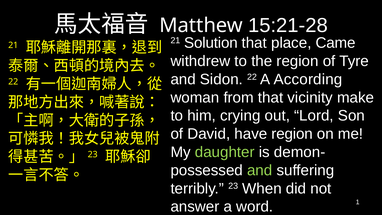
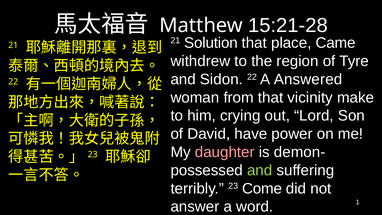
According: According -> Answered (308, 79)
have region: region -> power (292, 134)
daughter colour: light green -> pink (225, 152)
When: When -> Come (262, 188)
